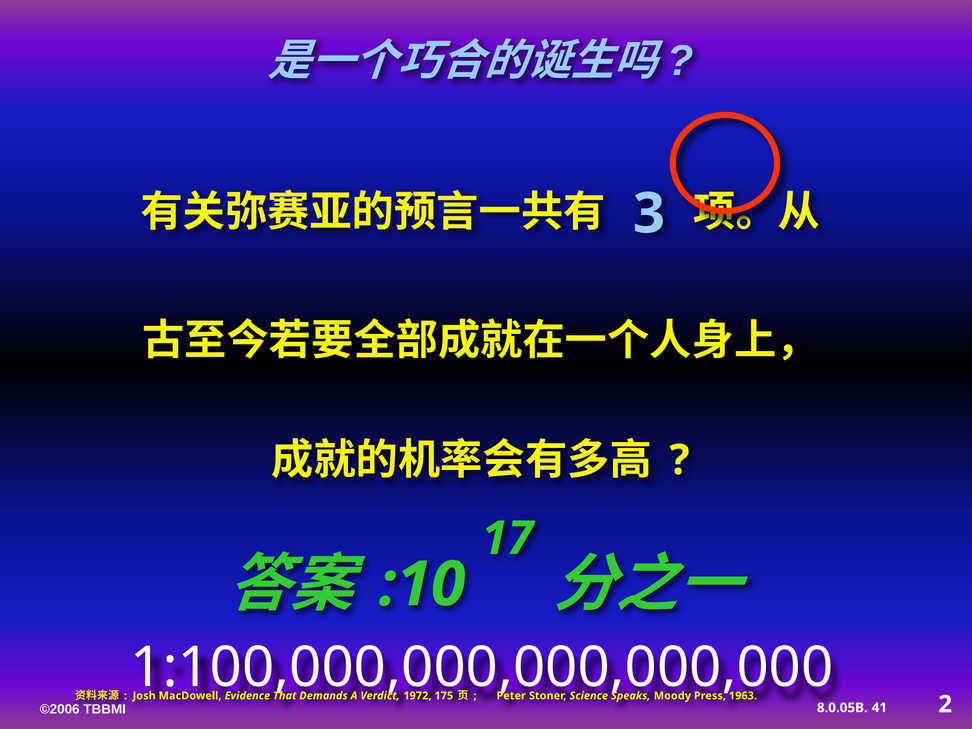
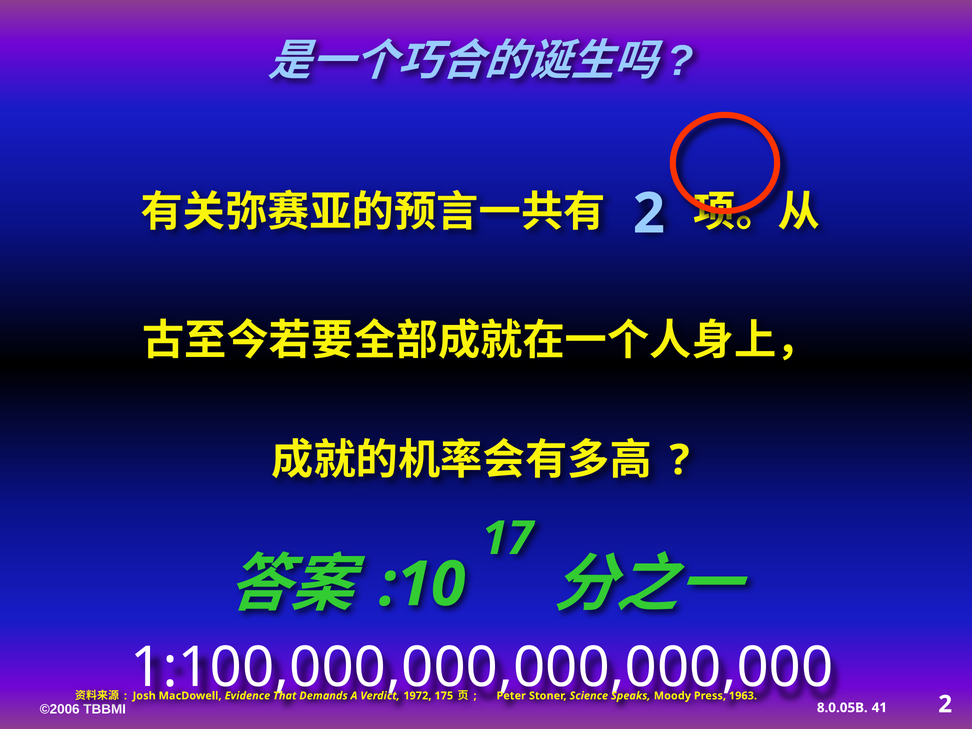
3: 3 -> 2 (649, 214)
